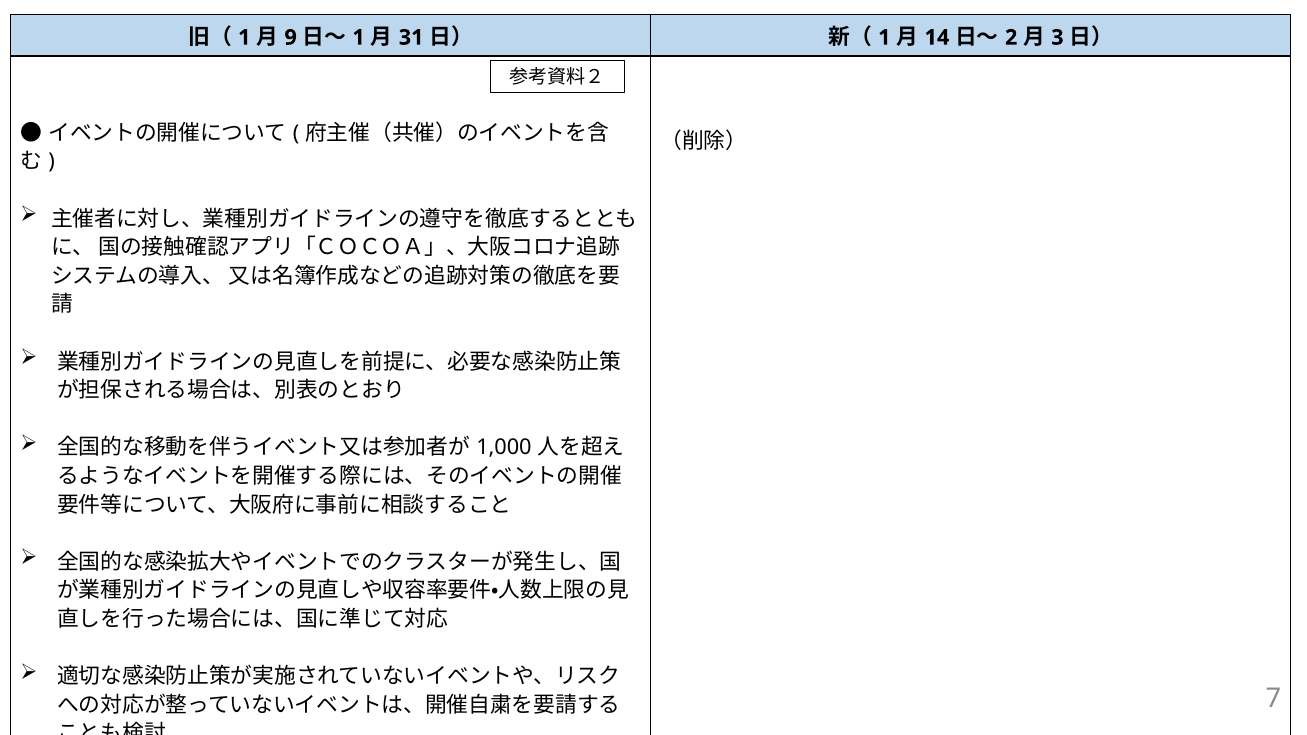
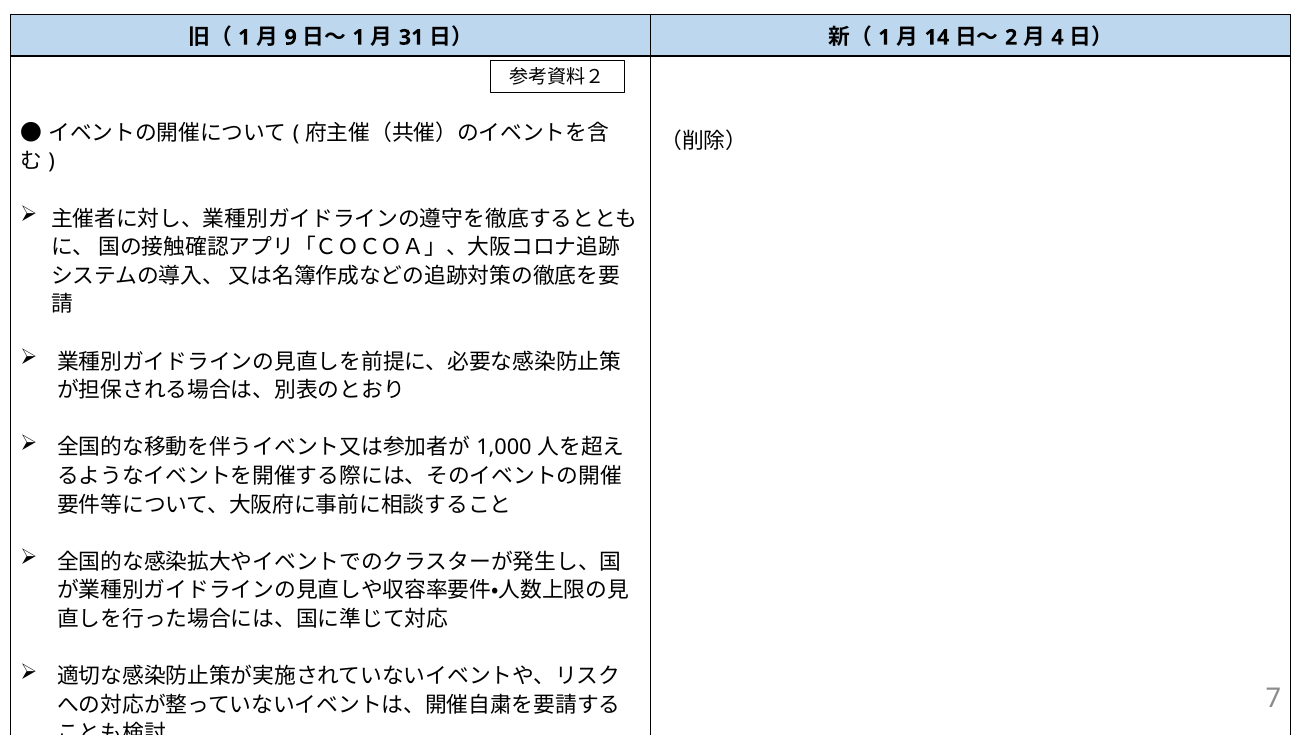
3: 3 -> 4 (1057, 38)
